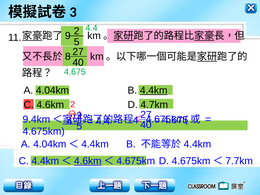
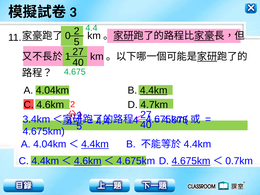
9: 9 -> 0 (68, 36)
8: 8 -> 1 (68, 56)
9.4km: 9.4km -> 3.4km (36, 119)
4.4km underline: none -> present (95, 144)
4.675km underline: none -> present (191, 161)
7.7km: 7.7km -> 0.7km (239, 161)
